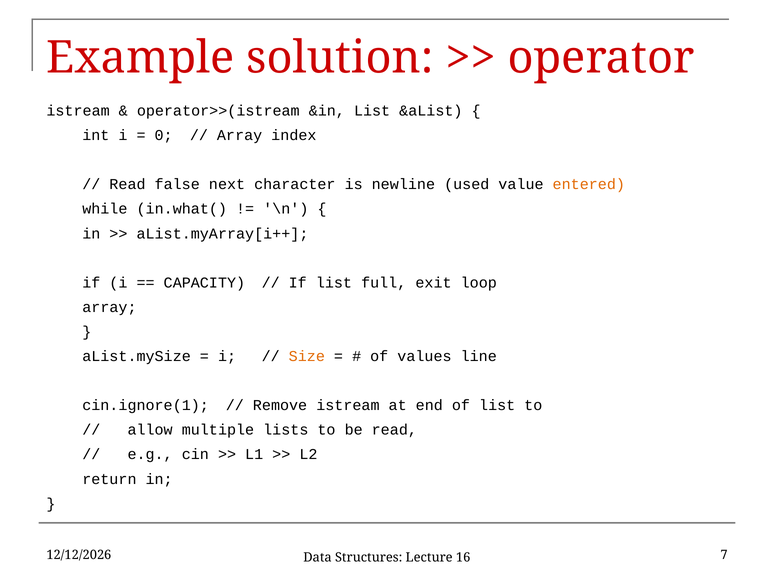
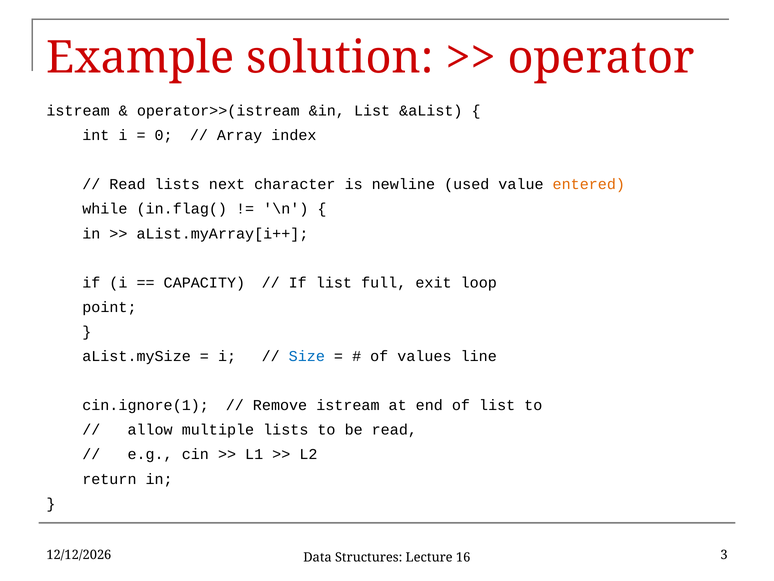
Read false: false -> lists (177, 184)
in.what(: in.what( -> in.flag( (182, 209)
array: array -> point (109, 307)
Size colour: orange -> blue (307, 356)
7: 7 -> 3 (724, 554)
